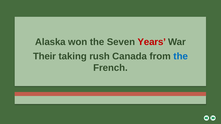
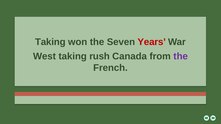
Alaska: Alaska -> Taking (50, 42)
Their: Their -> West (44, 56)
the colour: blue -> purple (181, 56)
